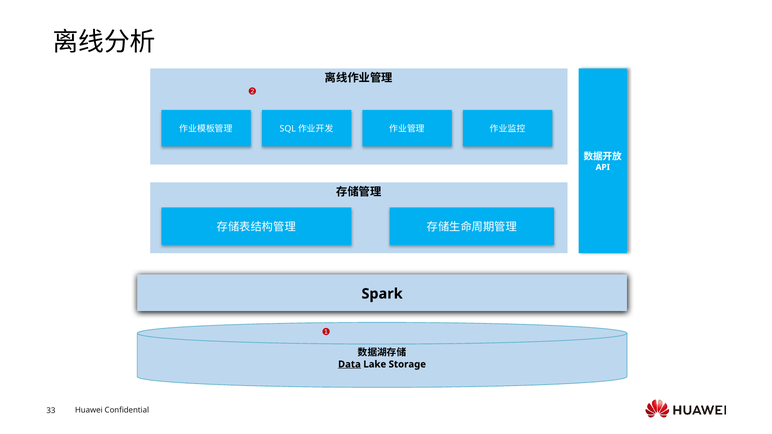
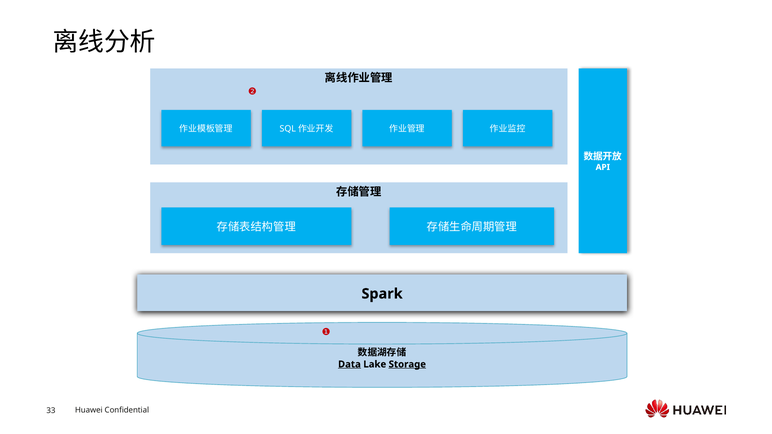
Storage underline: none -> present (407, 364)
